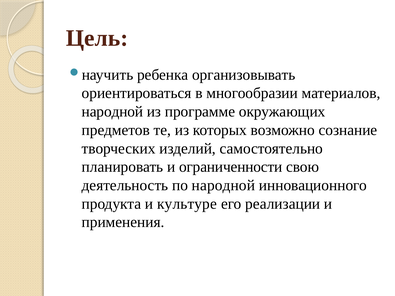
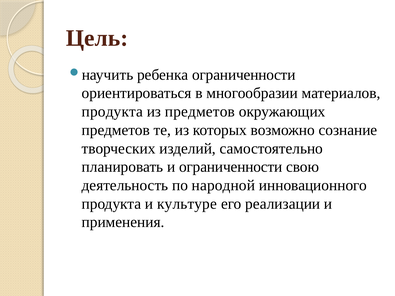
ребенка организовывать: организовывать -> ограниченности (244, 75)
народной: народной -> продукта (112, 112)
из программе: программе -> предметов (200, 112)
